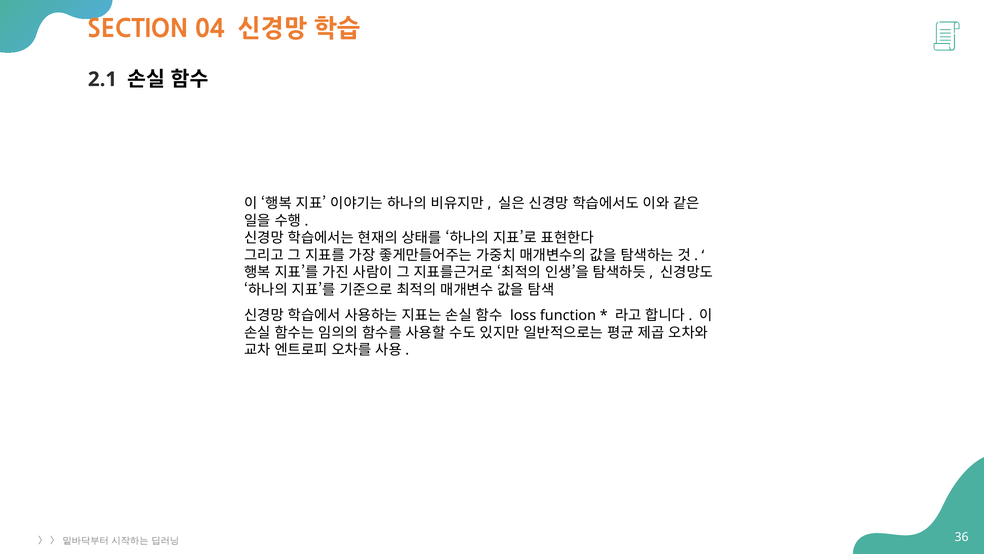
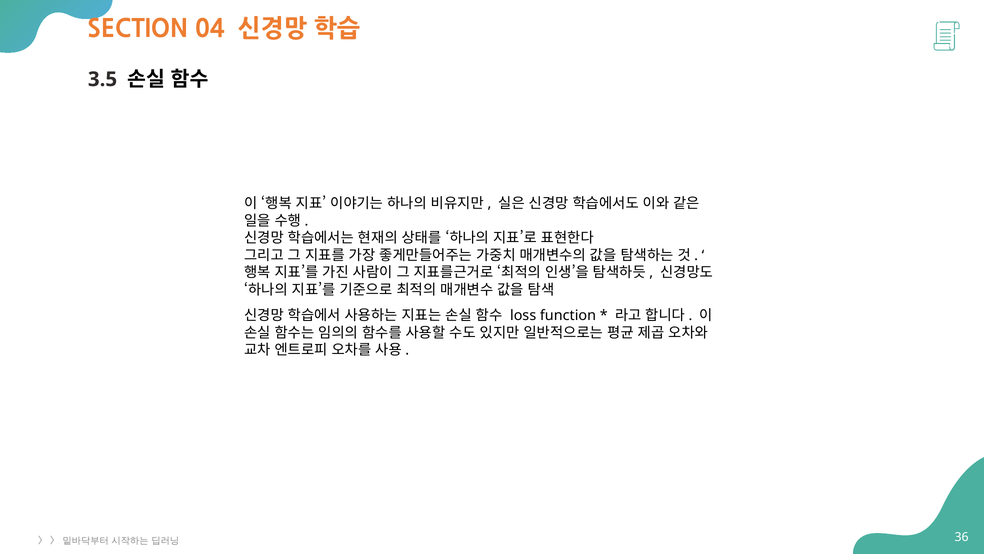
2.1: 2.1 -> 3.5 (103, 79)
